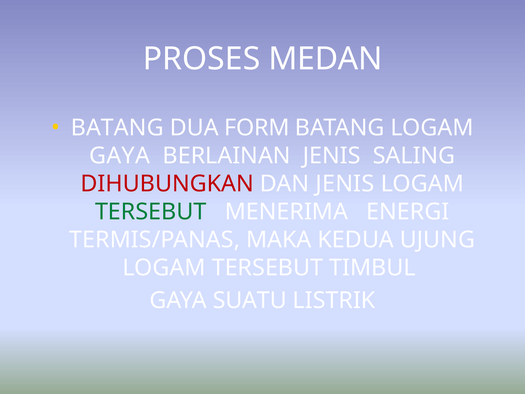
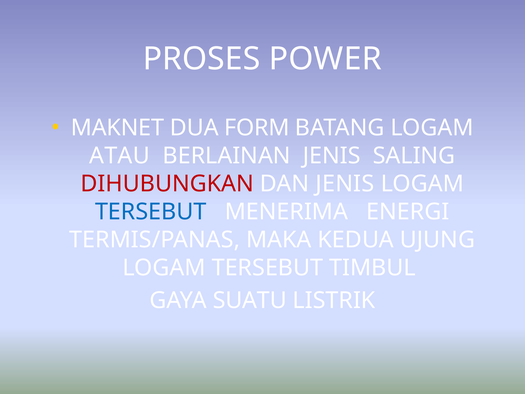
MEDAN: MEDAN -> POWER (325, 59)
BATANG: BATANG -> MAKNET (117, 128)
GAYA: GAYA -> ATAU (120, 156)
TERSEBUT colour: green -> blue (151, 212)
